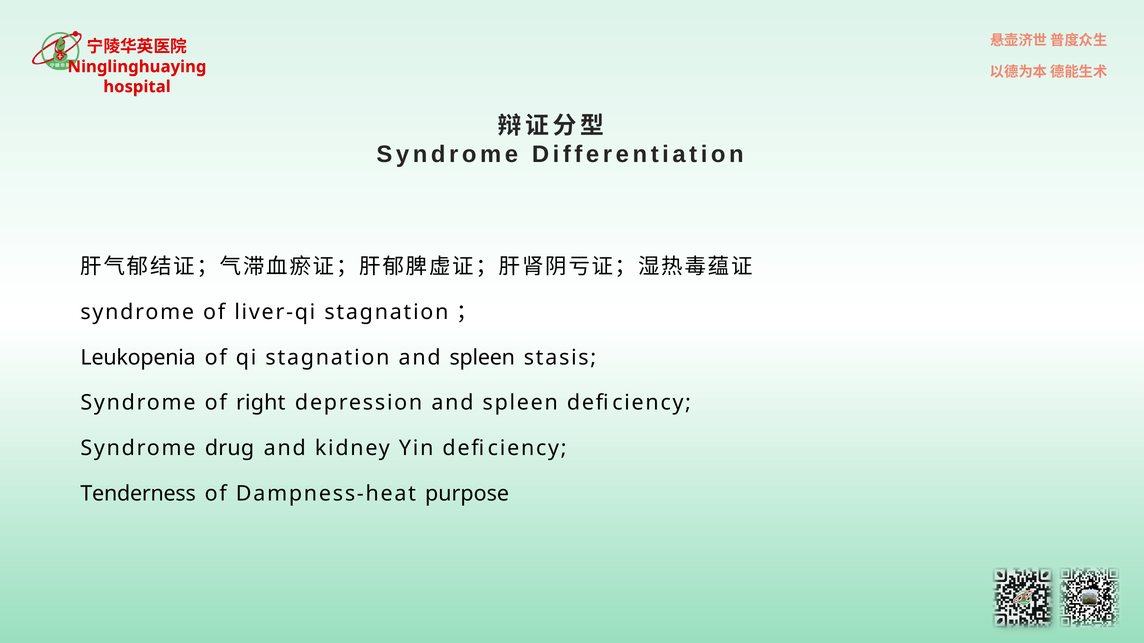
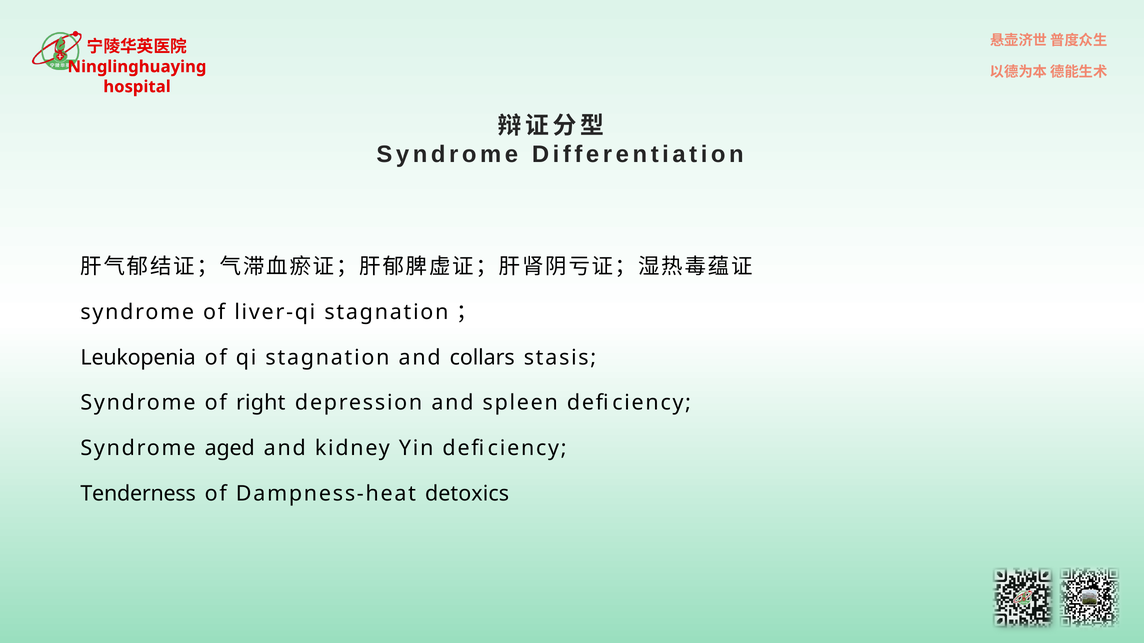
stagnation and spleen: spleen -> collars (482, 358)
drug: drug -> aged (230, 449)
purpose: purpose -> detoxics (467, 494)
